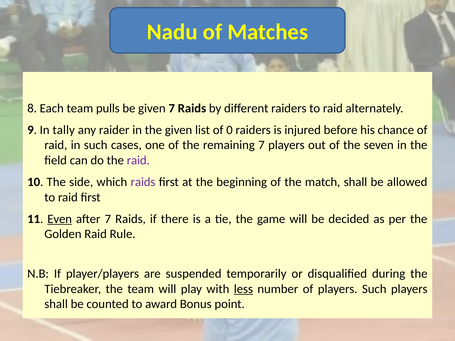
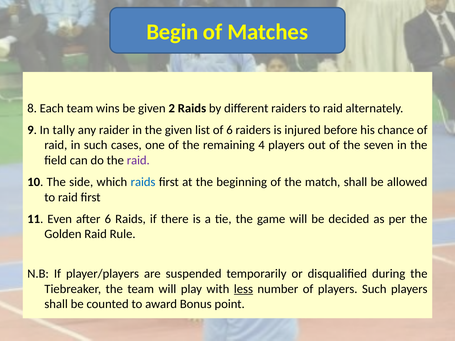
Nadu: Nadu -> Begin (172, 32)
pulls: pulls -> wins (108, 108)
given 7: 7 -> 2 (172, 108)
of 0: 0 -> 6 (229, 130)
remaining 7: 7 -> 4 (262, 145)
raids colour: purple -> blue (143, 182)
Even underline: present -> none (60, 219)
after 7: 7 -> 6 (108, 219)
